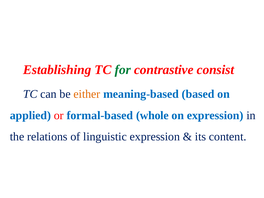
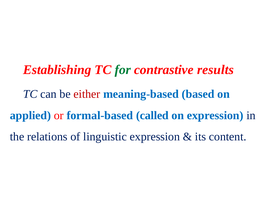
consist: consist -> results (215, 70)
either colour: orange -> red (87, 94)
whole: whole -> called (152, 115)
